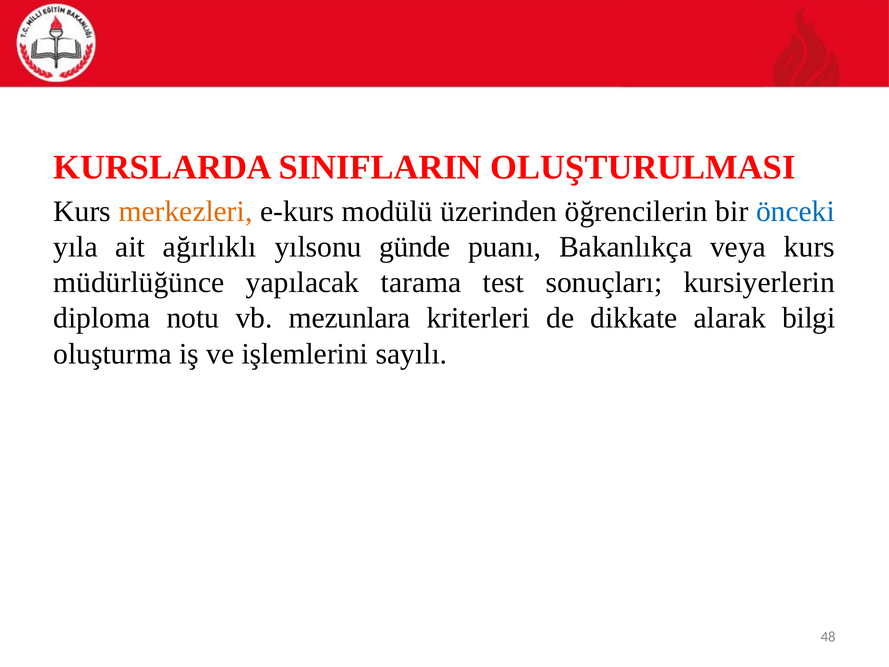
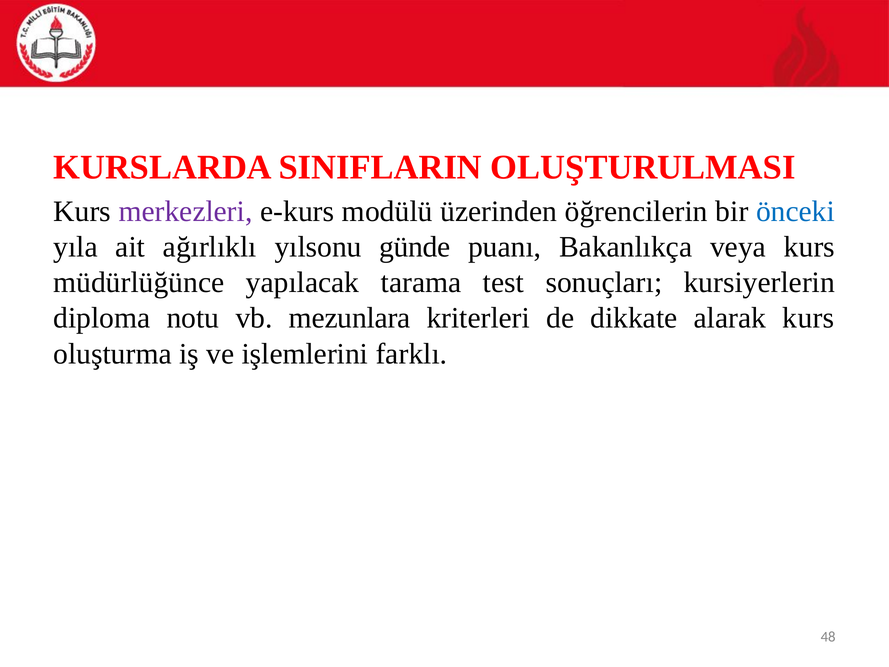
merkezleri colour: orange -> purple (186, 211)
alarak bilgi: bilgi -> kurs (808, 318)
sayılı: sayılı -> farklı (411, 354)
